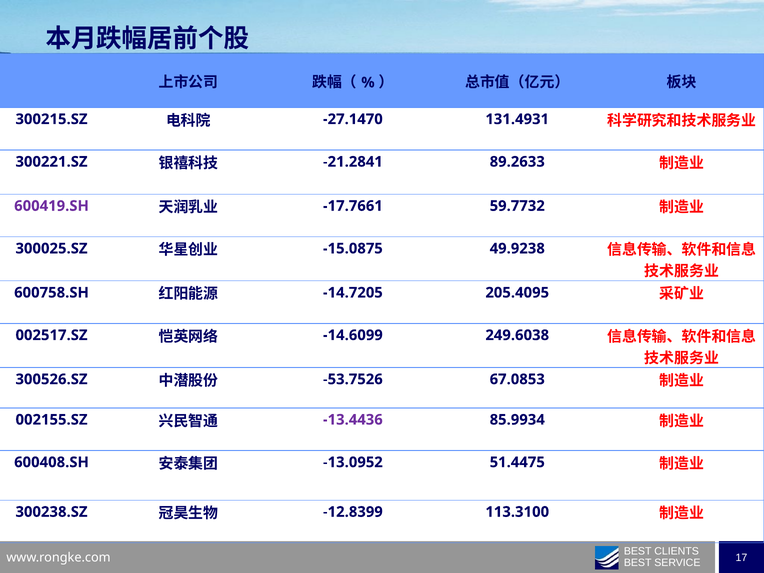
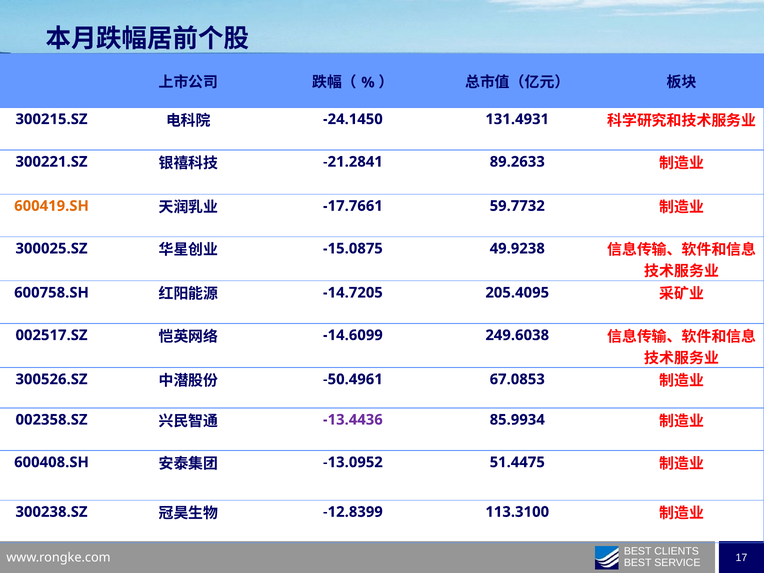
-27.1470: -27.1470 -> -24.1450 (353, 119)
600419.SH colour: purple -> orange (52, 206)
-53.7526: -53.7526 -> -50.4961 (353, 379)
002155.SZ: 002155.SZ -> 002358.SZ (52, 420)
